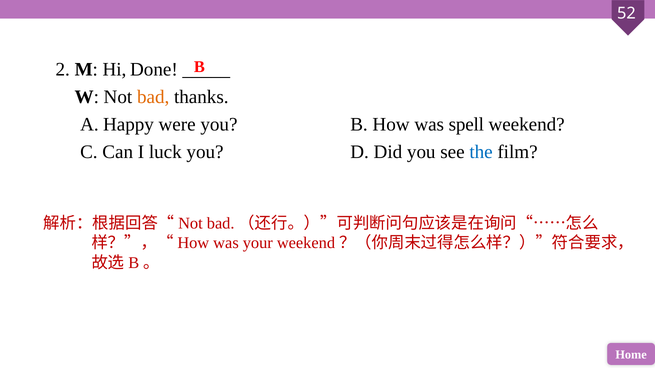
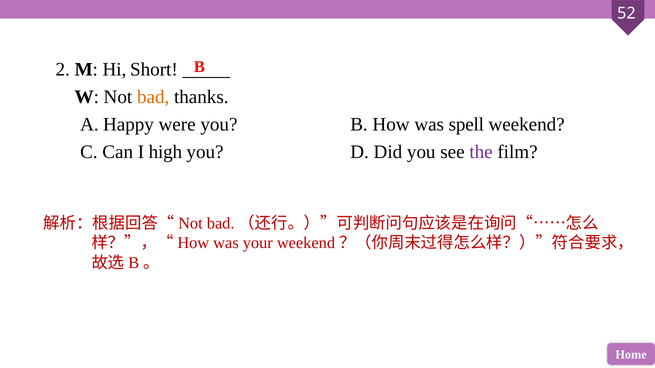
Done: Done -> Short (154, 70)
luck: luck -> high (165, 152)
the colour: blue -> purple (481, 152)
